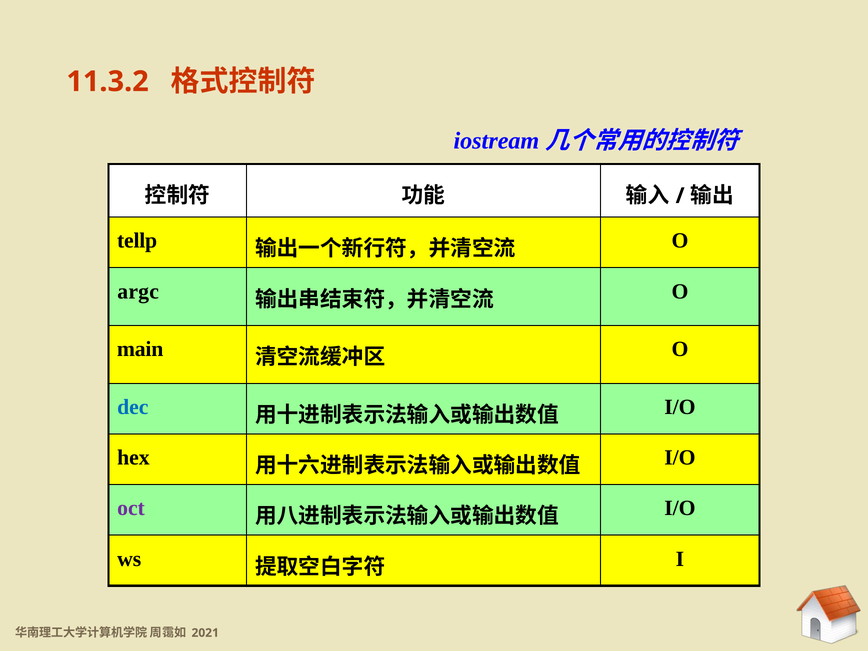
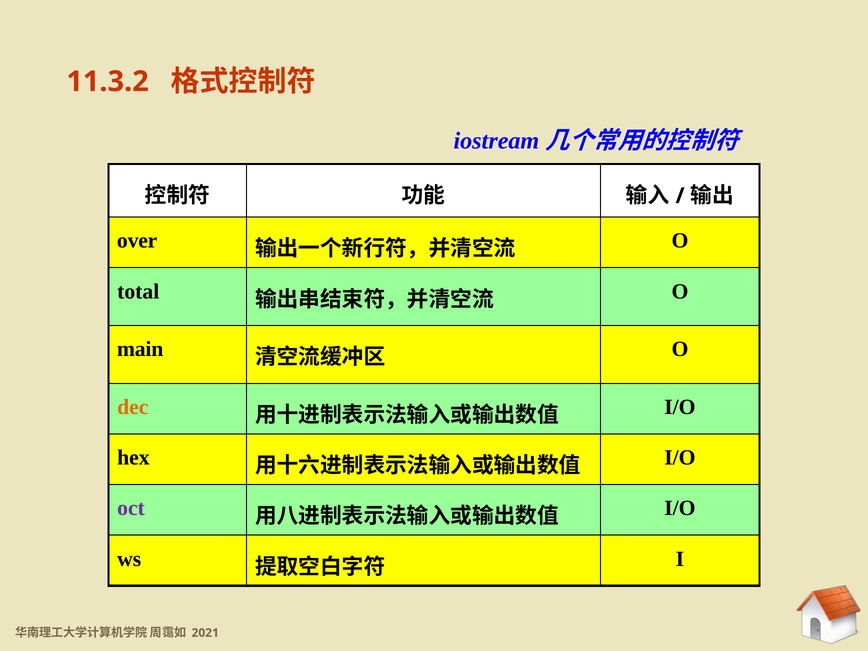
tellp: tellp -> over (137, 241)
argc: argc -> total (138, 291)
dec colour: blue -> orange (133, 407)
